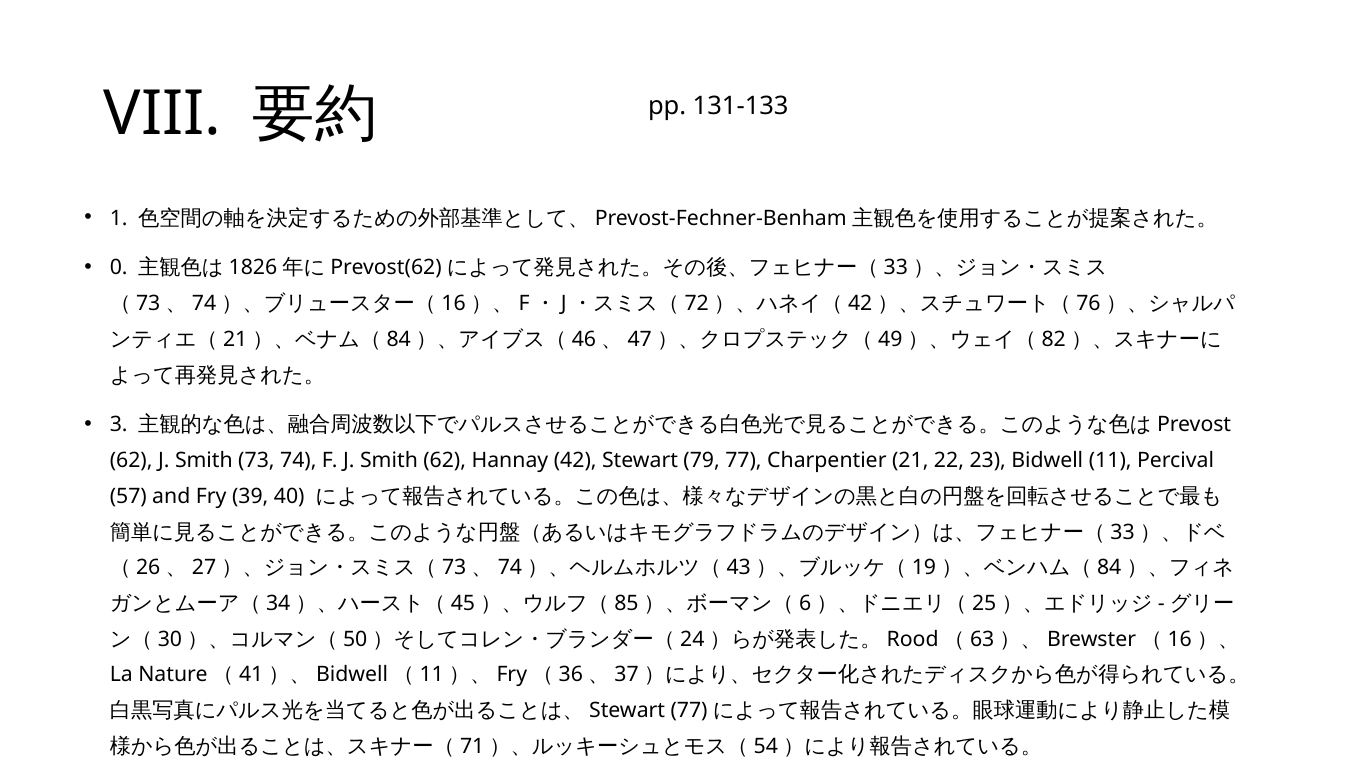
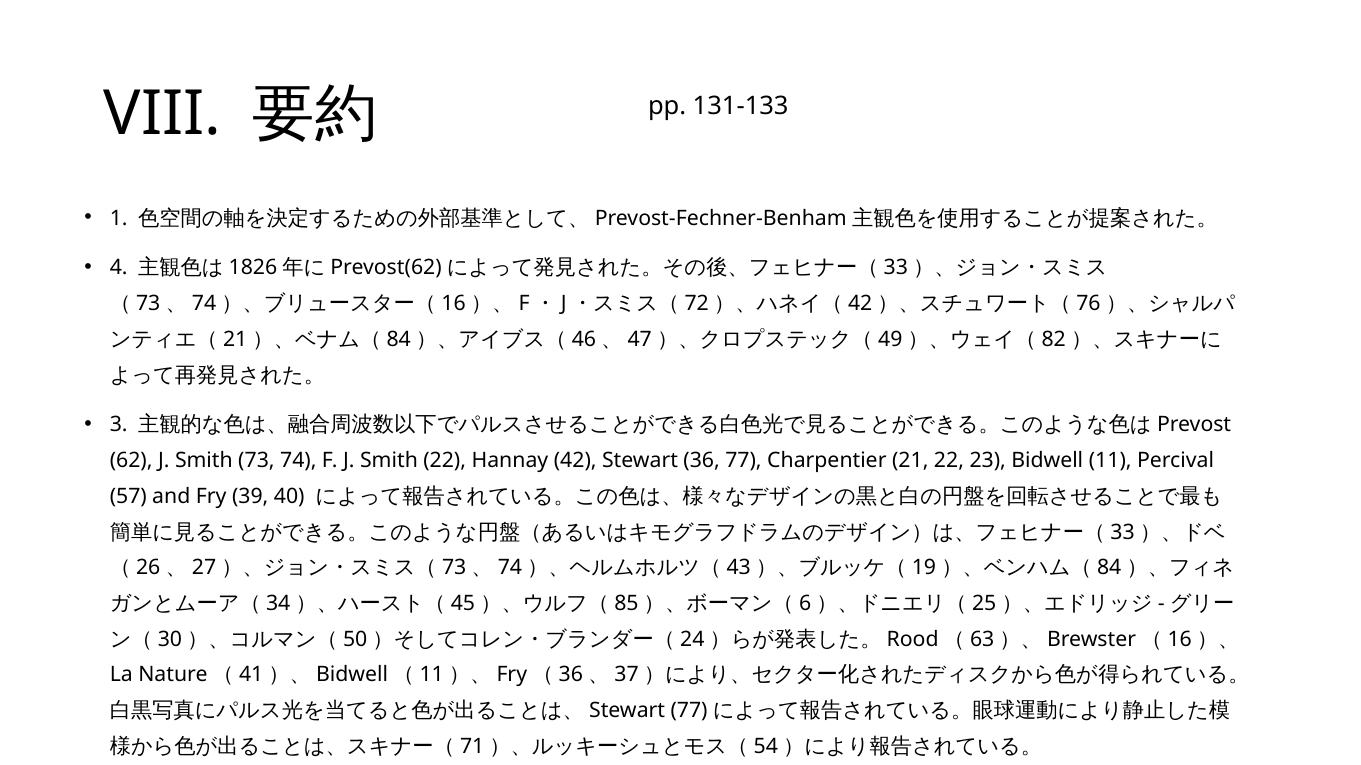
0: 0 -> 4 (119, 268)
Smith 62: 62 -> 22 (445, 461)
79: 79 -> 36 (702, 461)
